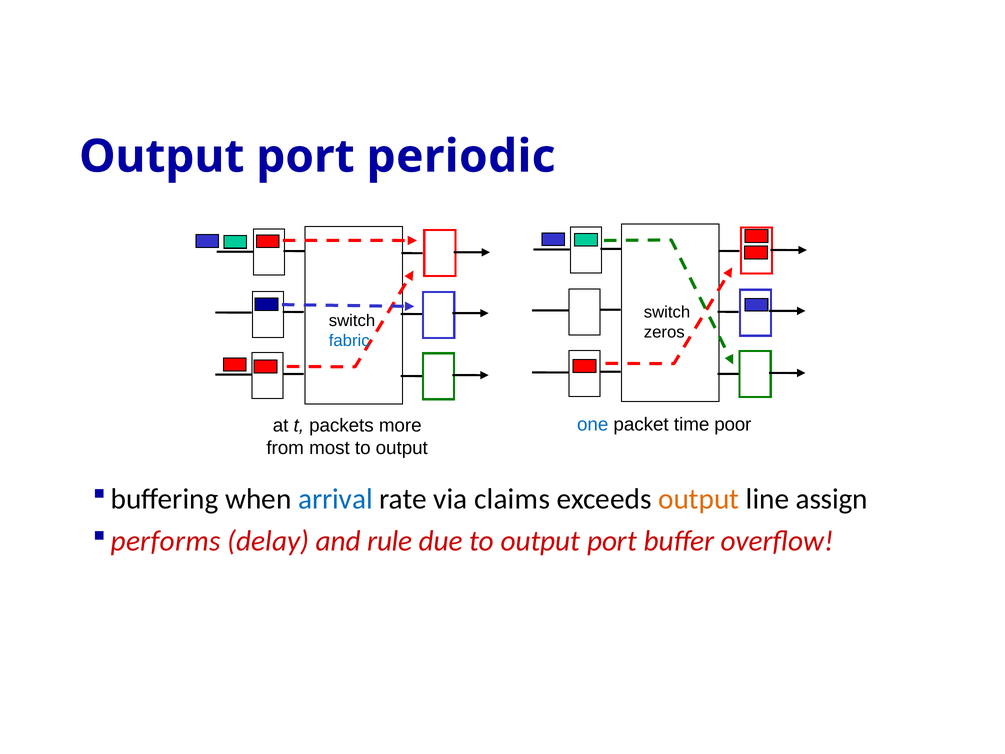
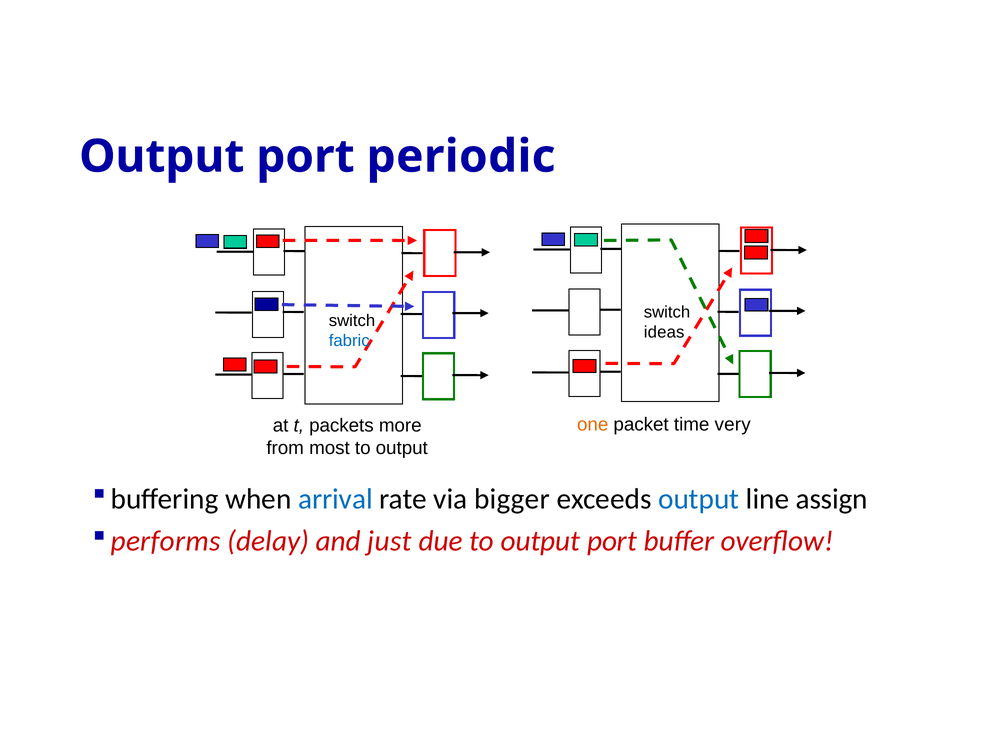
zeros: zeros -> ideas (664, 332)
one colour: blue -> orange (593, 424)
poor: poor -> very (733, 424)
claims: claims -> bigger (512, 499)
output colour: orange -> blue (699, 499)
rule: rule -> just (390, 541)
